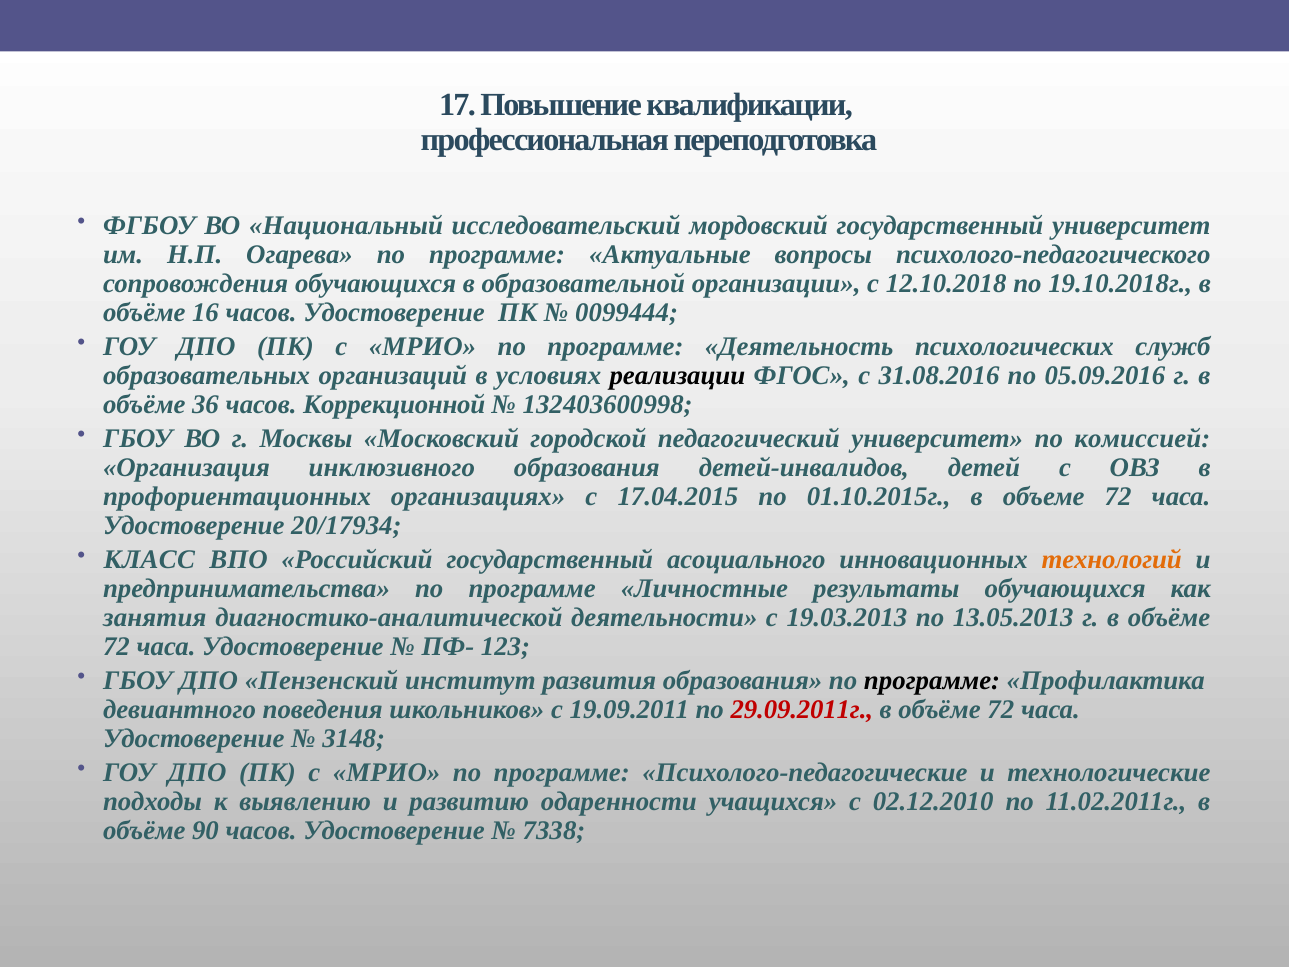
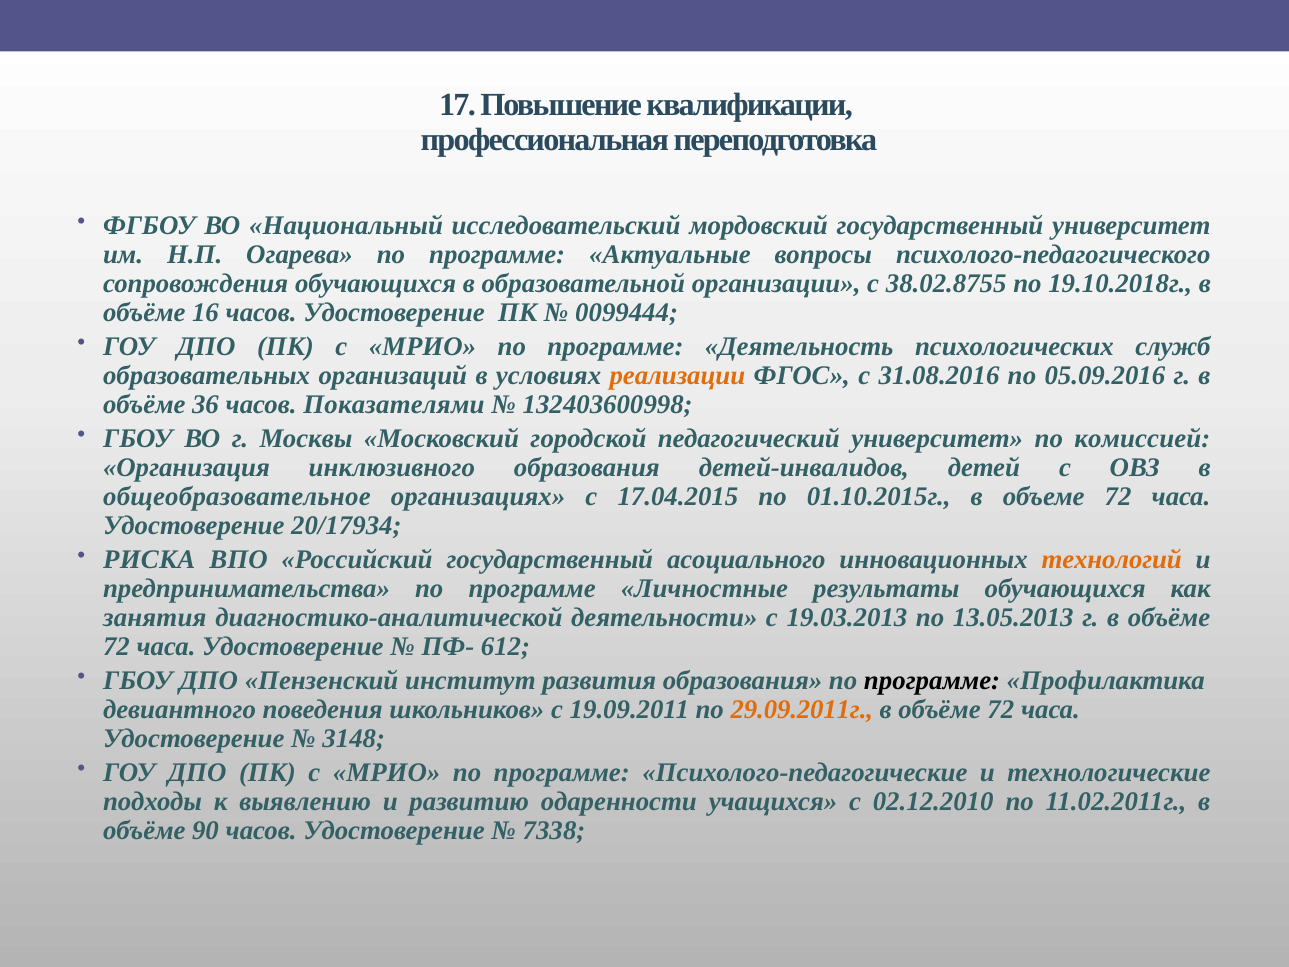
12.10.2018: 12.10.2018 -> 38.02.8755 (946, 284)
реализации colour: black -> orange (677, 376)
Коррекционной: Коррекционной -> Показателями (394, 405)
профориентационных: профориентационных -> общеобразовательное (237, 497)
КЛАСС: КЛАСС -> РИСКА (149, 560)
123: 123 -> 612 (505, 647)
29.09.2011г colour: red -> orange (802, 710)
